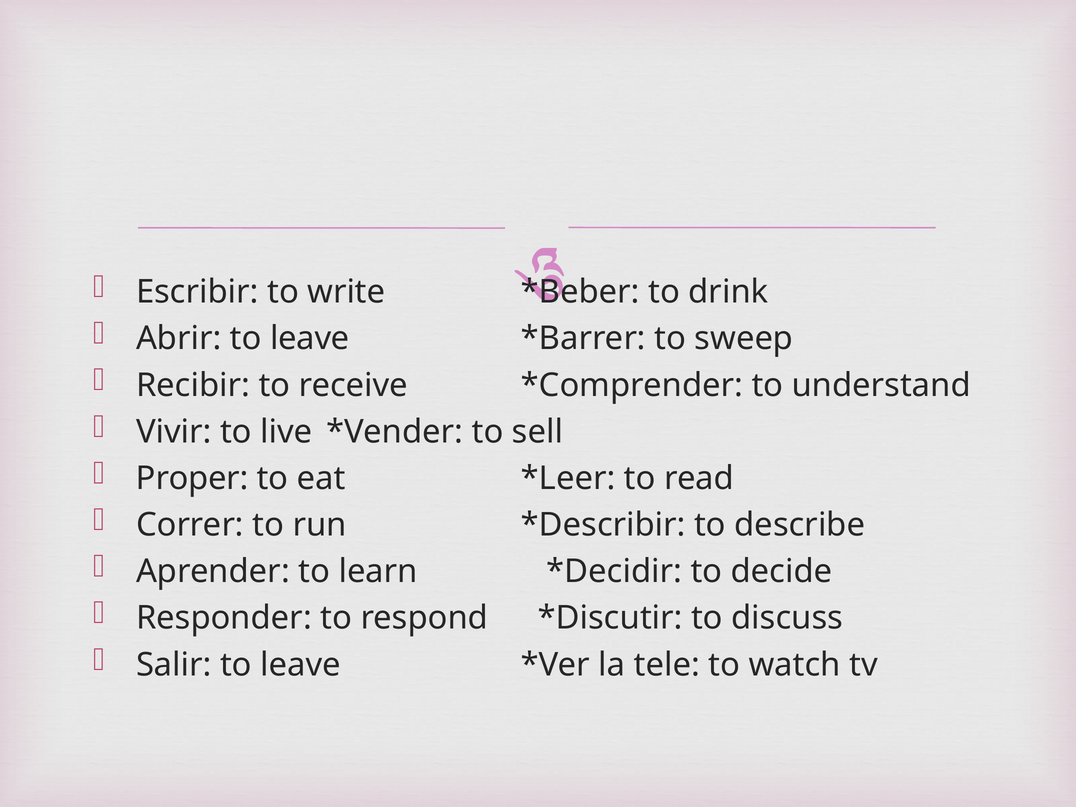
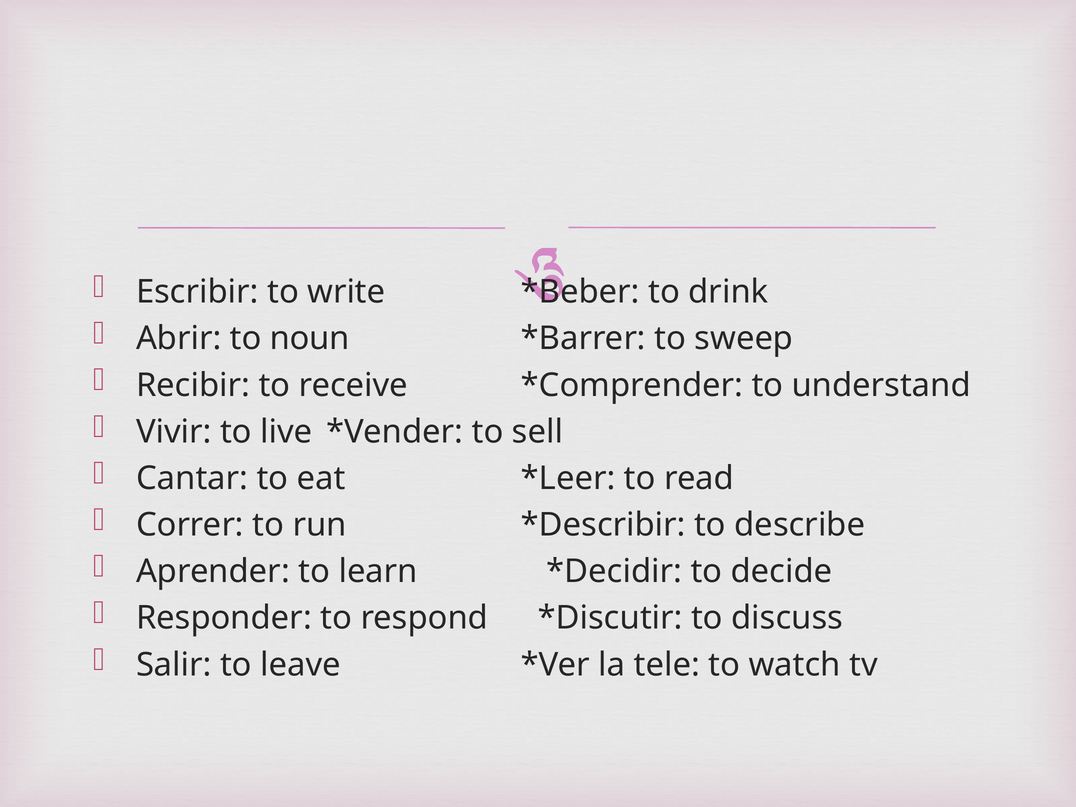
Abrir to leave: leave -> noun (310, 339)
Proper: Proper -> Cantar (192, 478)
